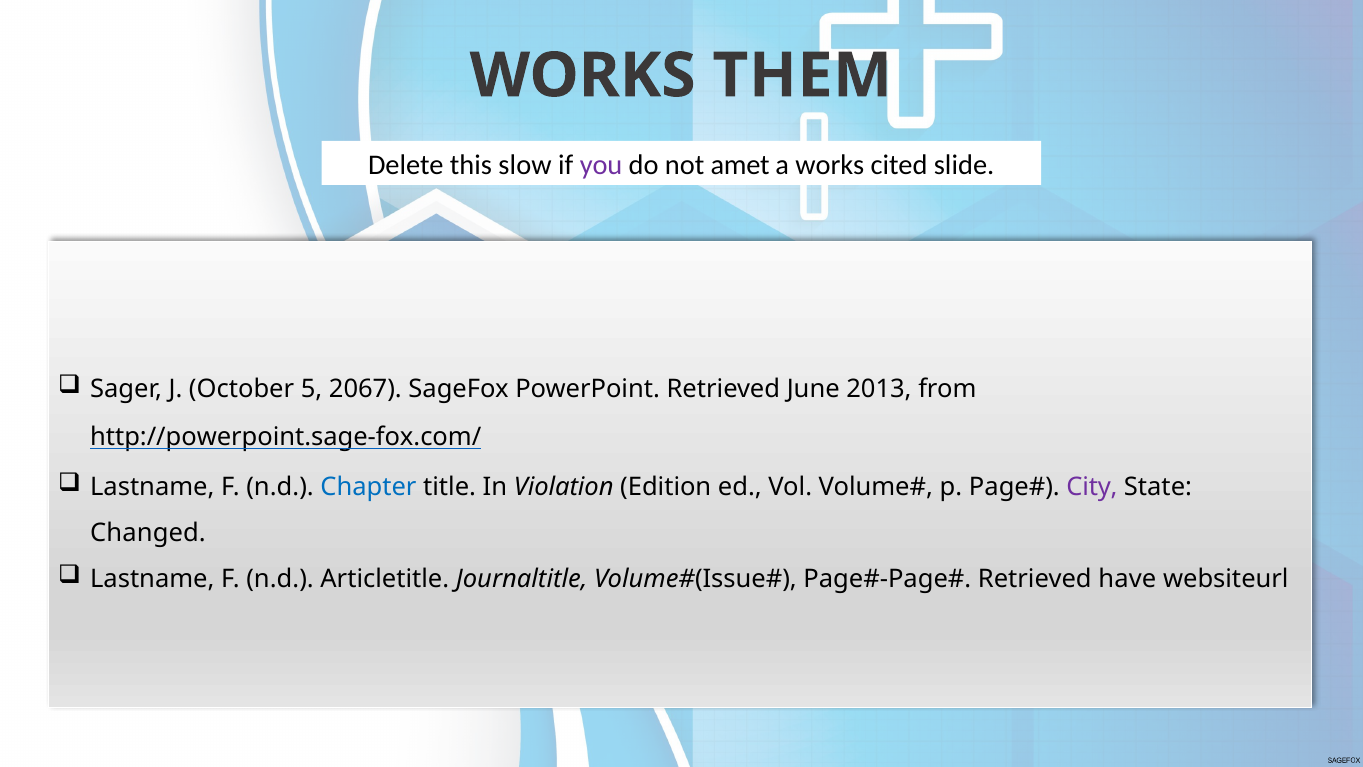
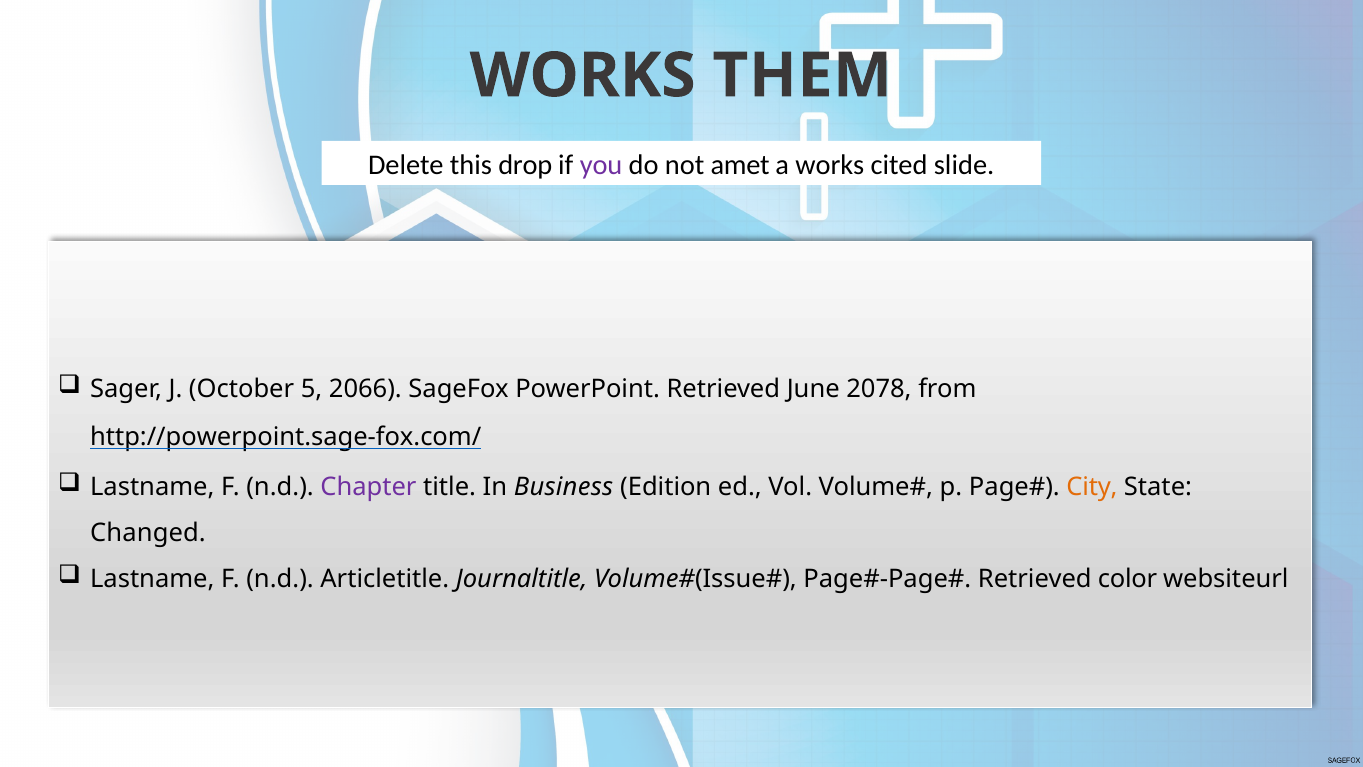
slow: slow -> drop (525, 165)
2067: 2067 -> 2066 (365, 389)
2013: 2013 -> 2078 (879, 389)
Chapter colour: blue -> purple (368, 487)
Violation: Violation -> Business (564, 487)
City colour: purple -> orange (1092, 487)
have: have -> color (1128, 579)
